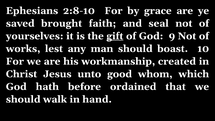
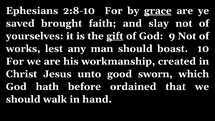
grace underline: none -> present (158, 11)
seal: seal -> slay (159, 23)
whom: whom -> sworn (155, 74)
